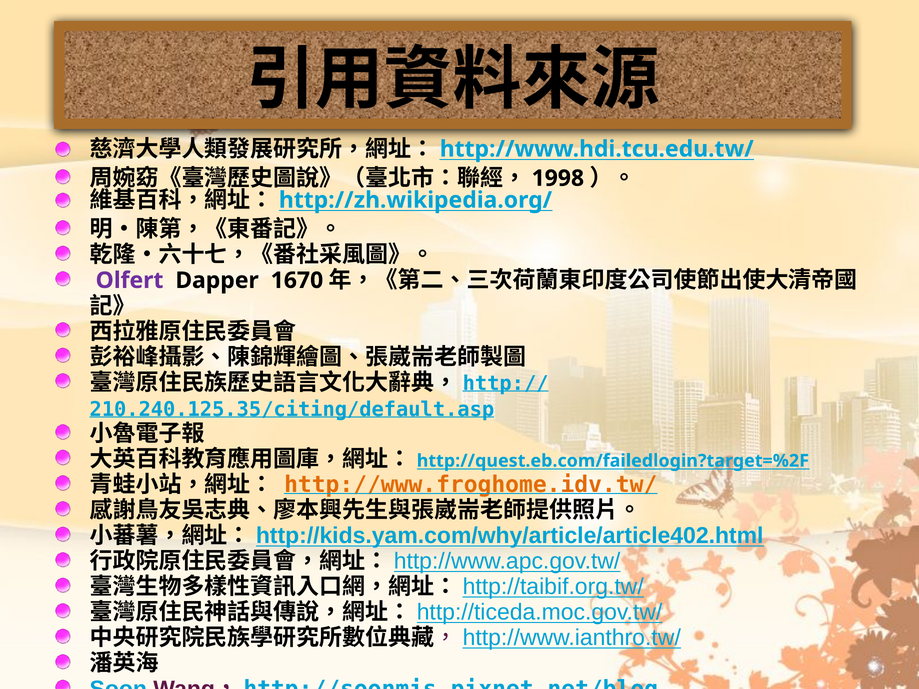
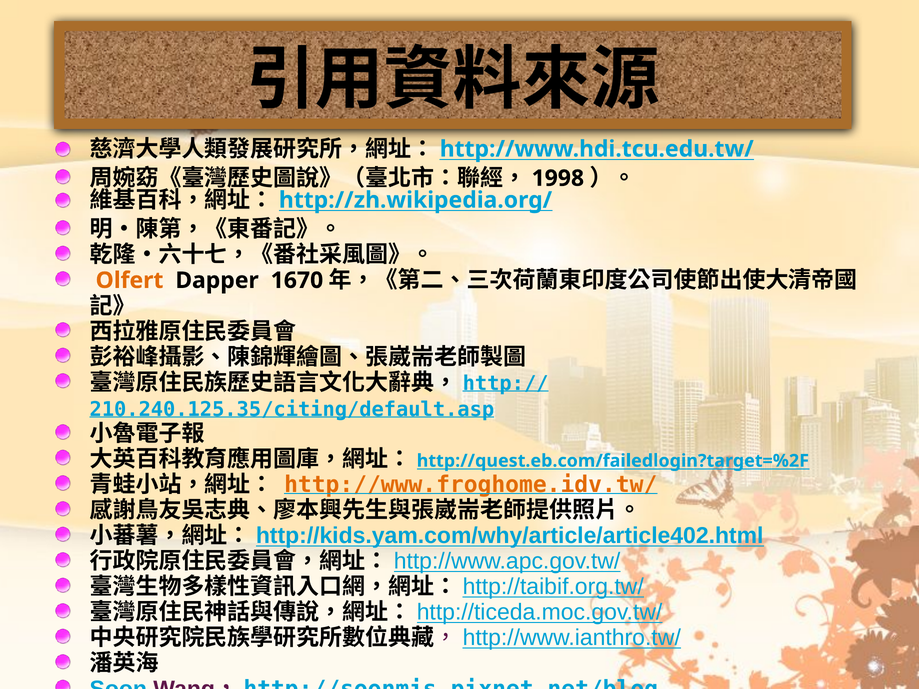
Olfert colour: purple -> orange (129, 280)
